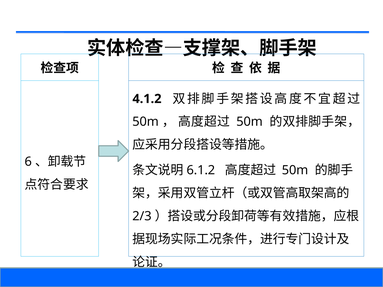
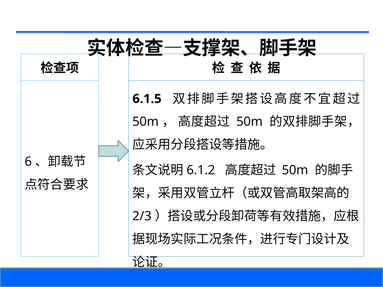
4.1.2: 4.1.2 -> 6.1.5 (147, 99)
